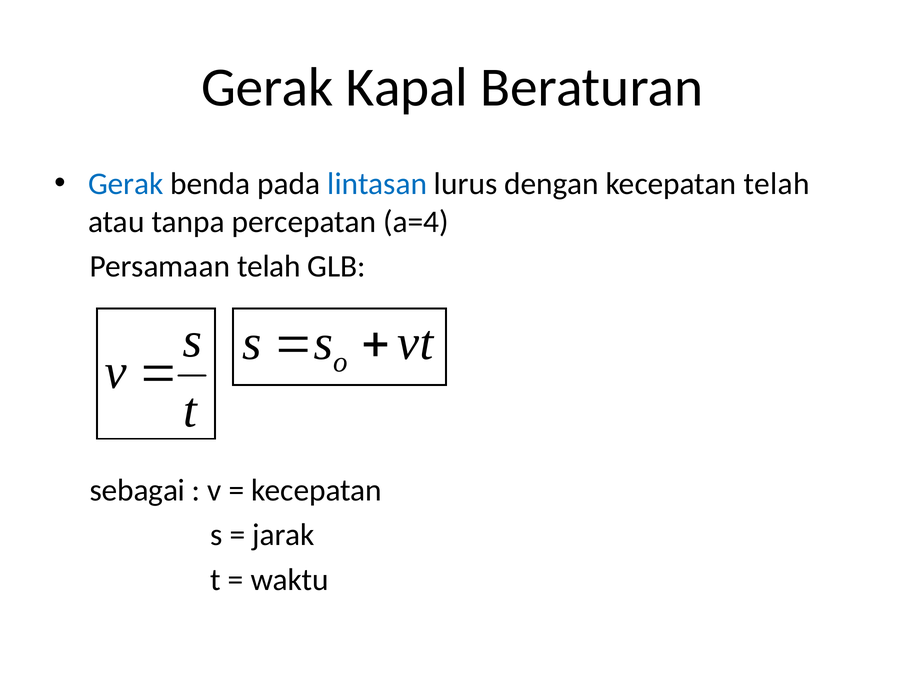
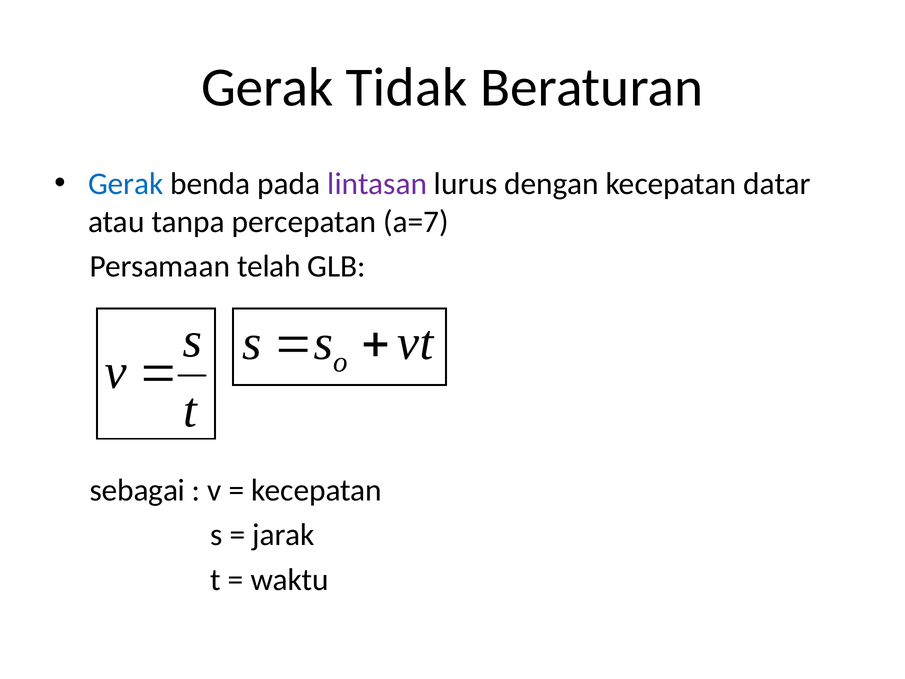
Kapal: Kapal -> Tidak (406, 88)
lintasan colour: blue -> purple (377, 184)
kecepatan telah: telah -> datar (777, 184)
a=4: a=4 -> a=7 (416, 222)
